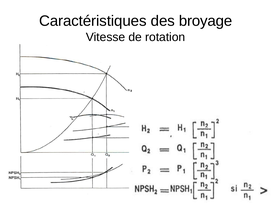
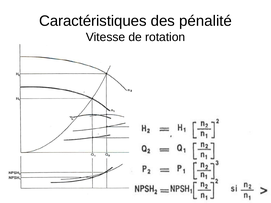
broyage: broyage -> pénalité (205, 21)
